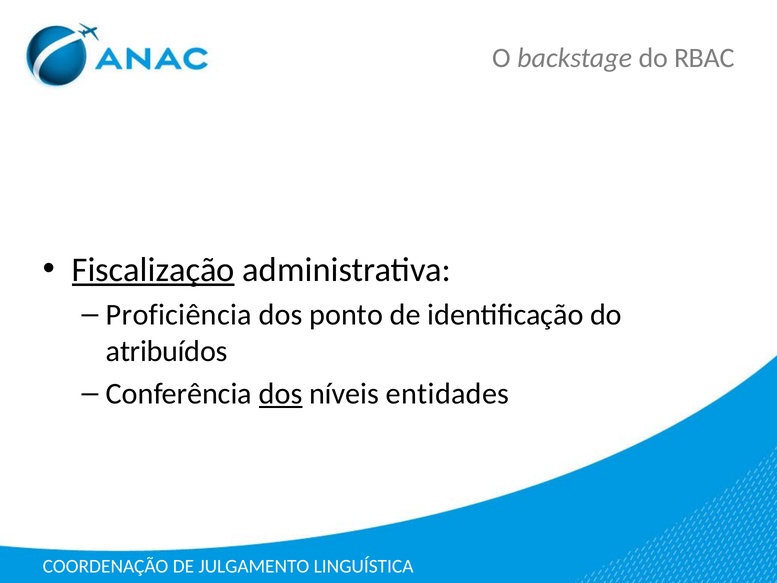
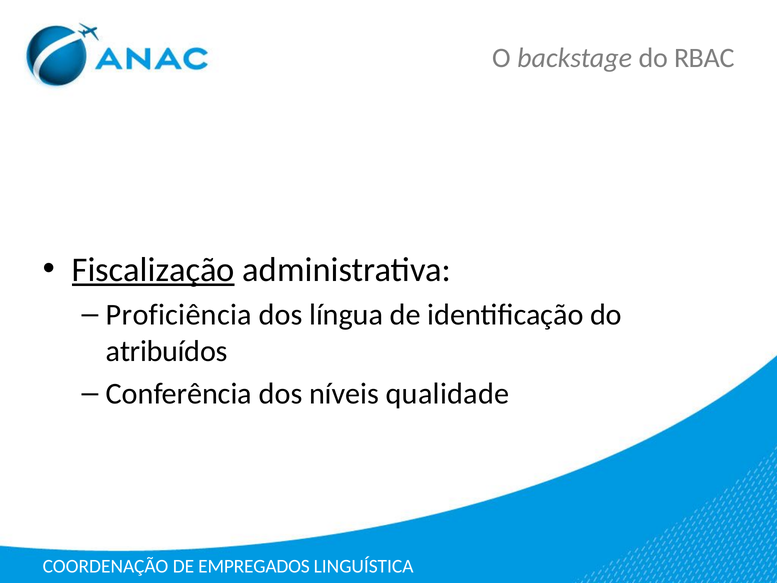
ponto: ponto -> língua (346, 315)
dos underline: present -> none (281, 394)
entidades: entidades -> qualidade (448, 394)
JULGAMENTO: JULGAMENTO -> EMPREGADOS (254, 566)
